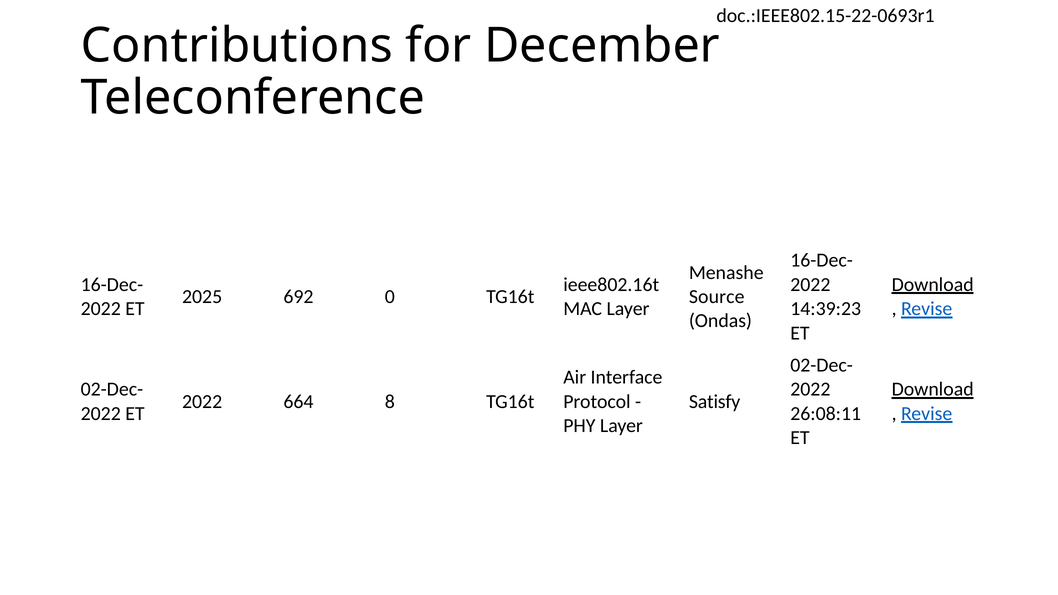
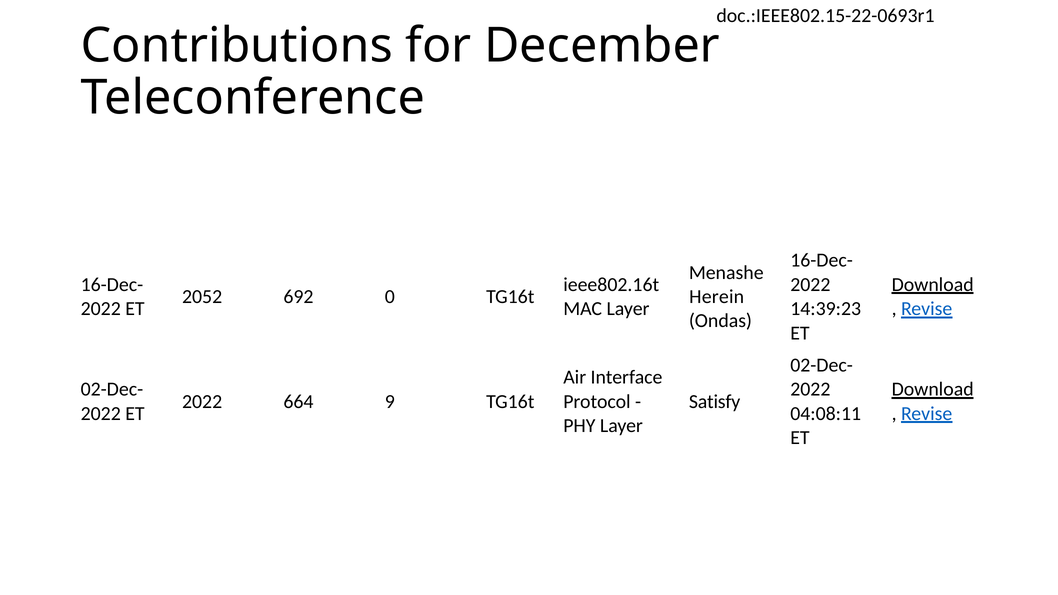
2025: 2025 -> 2052 (202, 297)
Source: Source -> Herein (717, 297)
8: 8 -> 9 (390, 402)
26:08:11: 26:08:11 -> 04:08:11 (826, 414)
